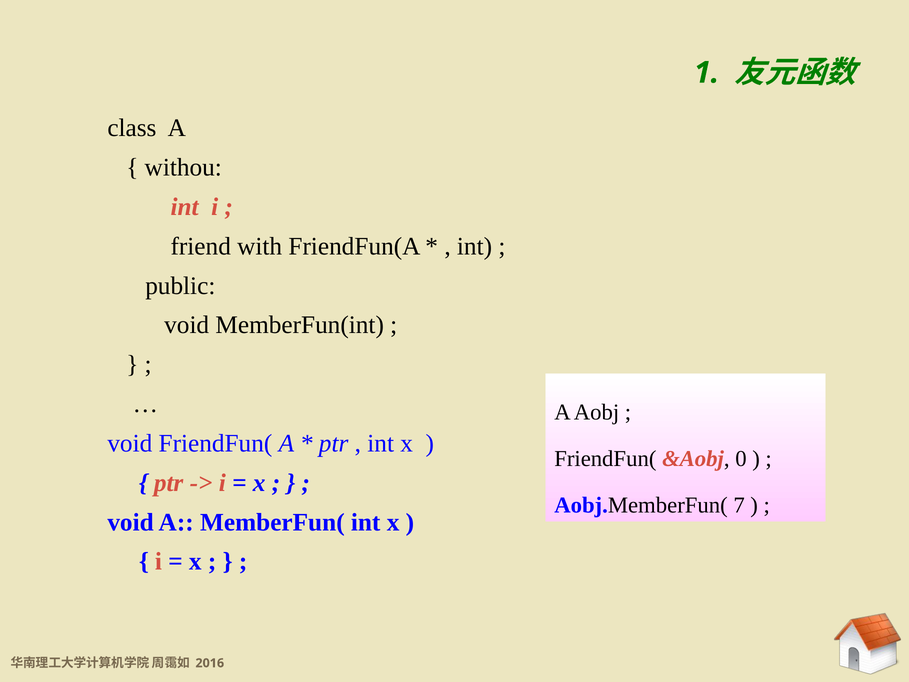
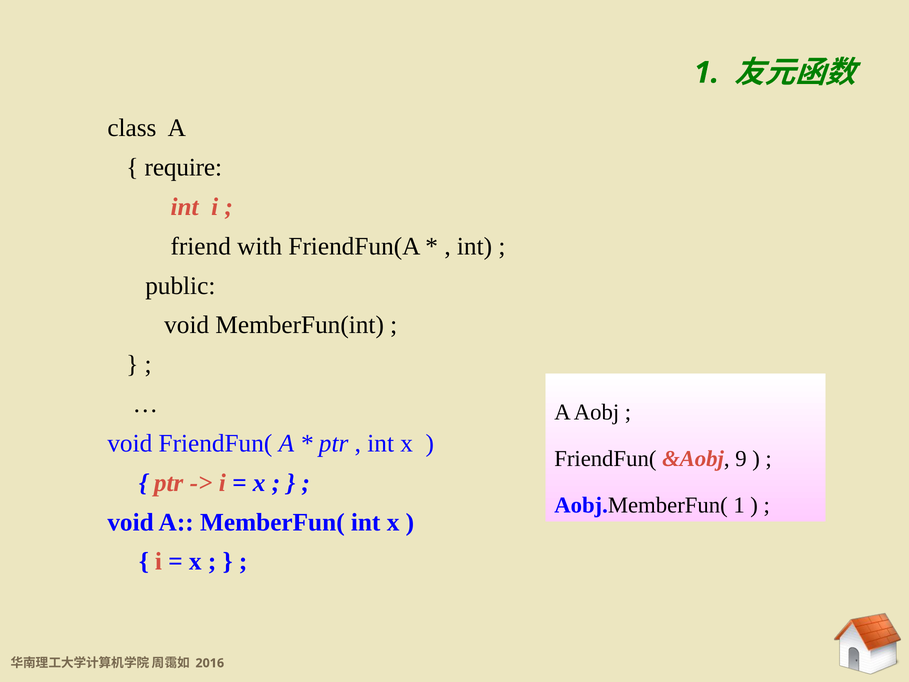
withou: withou -> require (183, 167)
0: 0 -> 9 (741, 458)
Aobj.MemberFun( 7: 7 -> 1 (739, 505)
